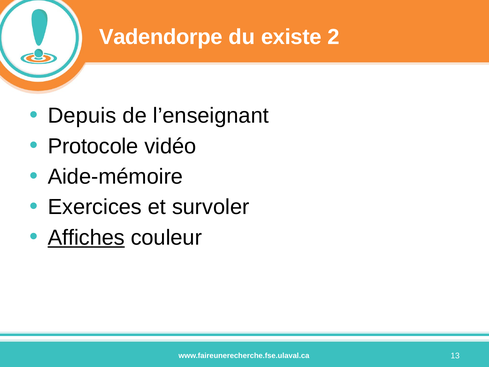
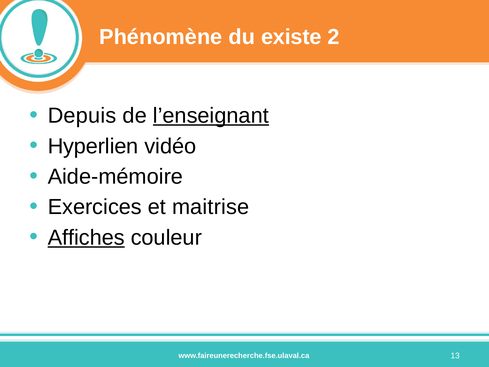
Vadendorpe: Vadendorpe -> Phénomène (161, 37)
l’enseignant underline: none -> present (211, 116)
Protocole: Protocole -> Hyperlien (93, 146)
survoler: survoler -> maitrise (211, 207)
